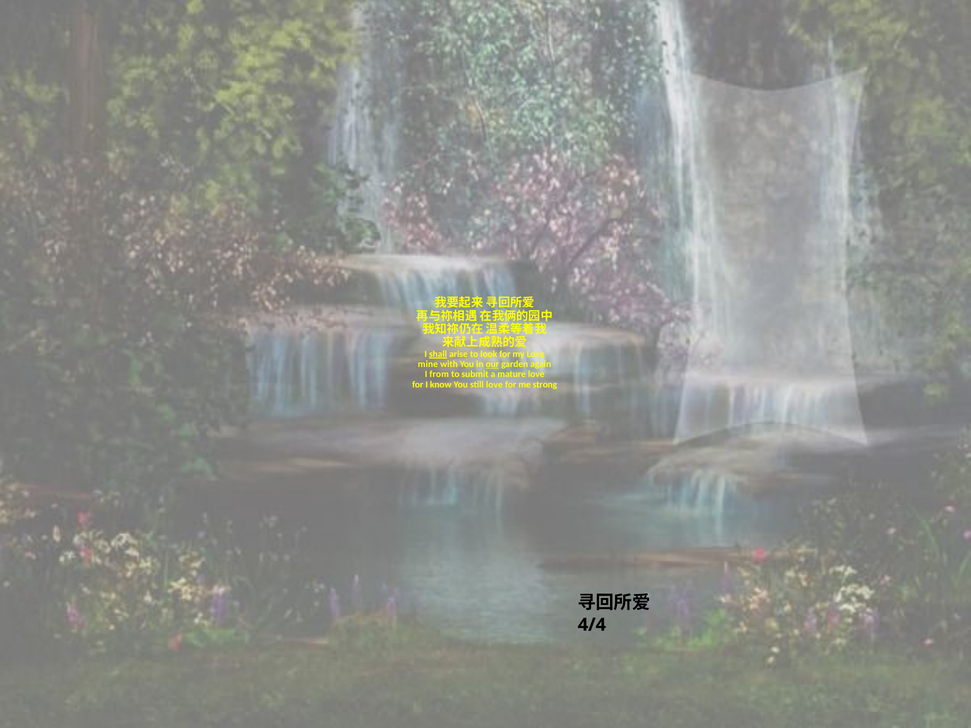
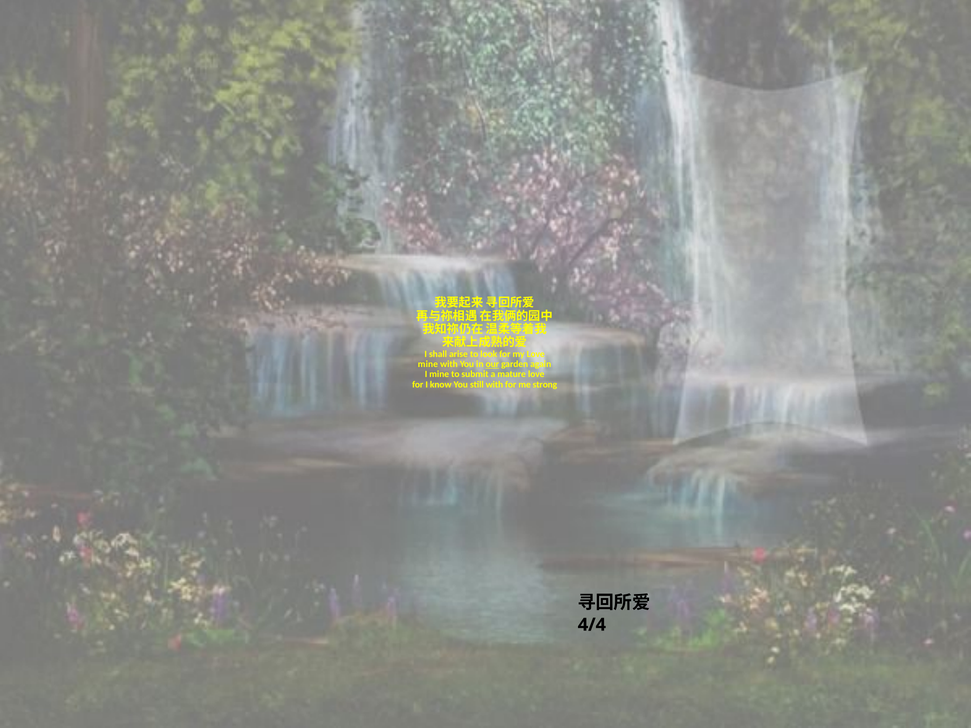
shall underline: present -> none (438, 354)
I from: from -> mine (439, 374)
still love: love -> with (494, 385)
